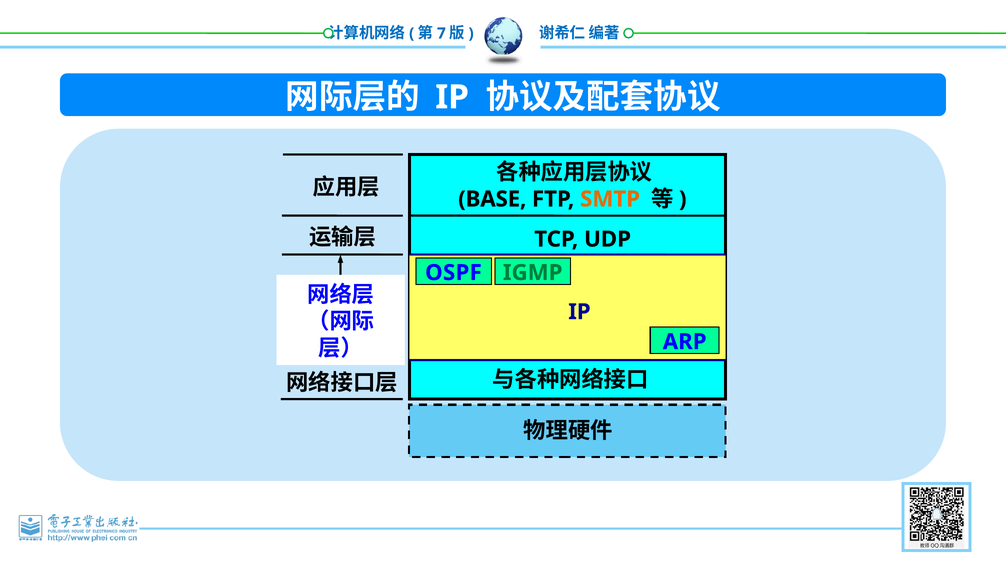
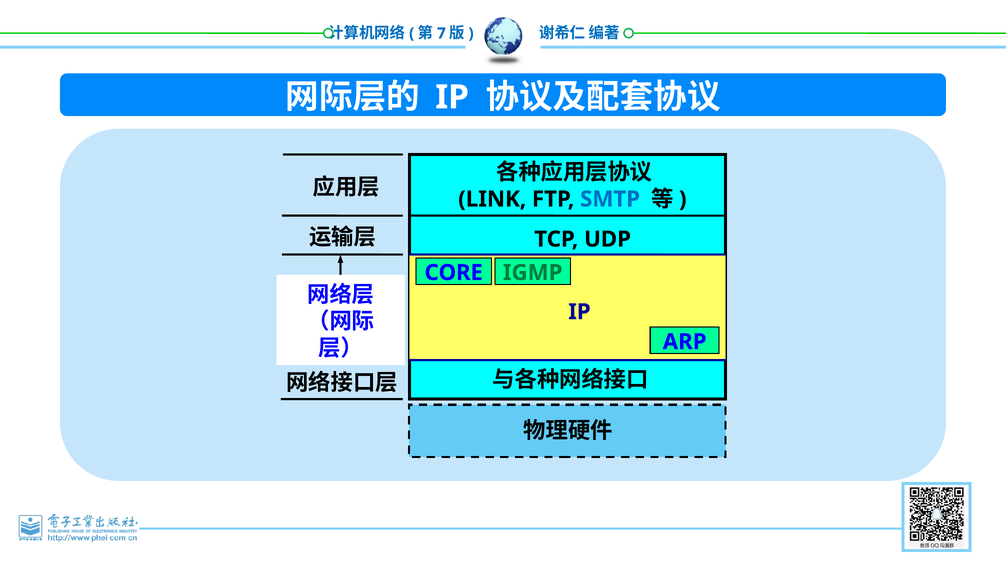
BASE: BASE -> LINK (492, 199)
SMTP colour: orange -> blue (610, 199)
OSPF: OSPF -> CORE (454, 273)
